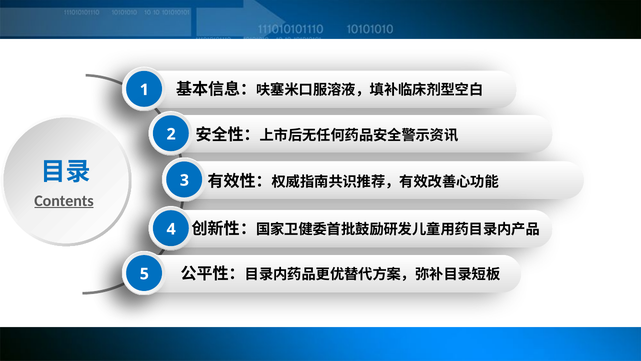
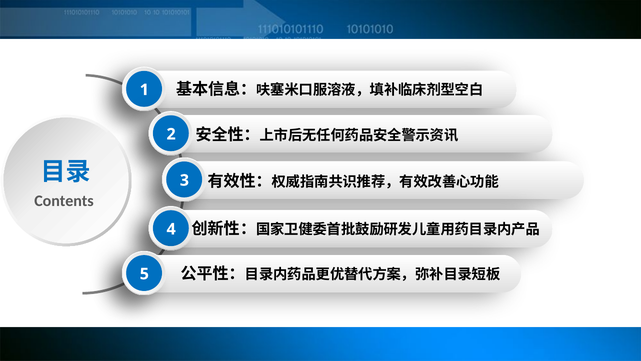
Contents underline: present -> none (64, 201)
